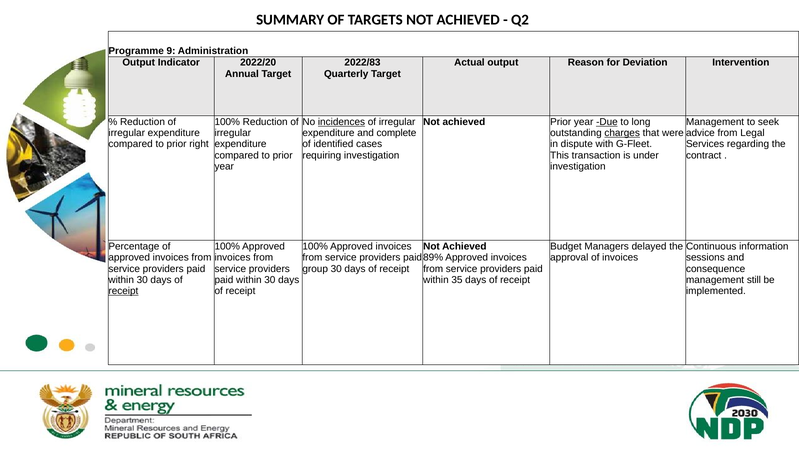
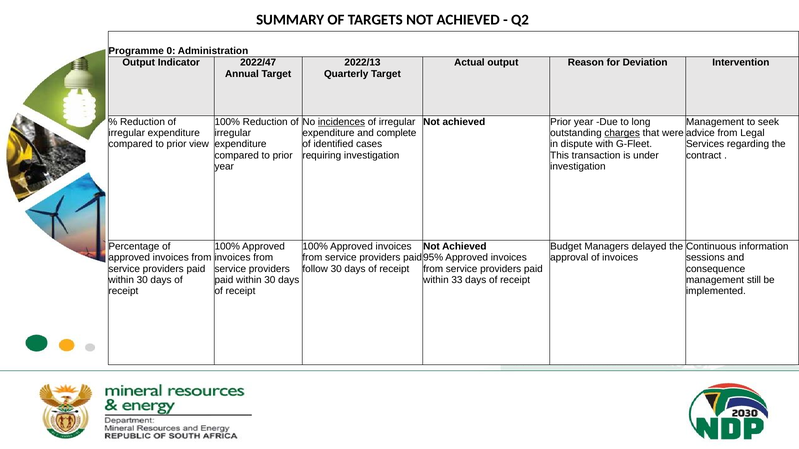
9: 9 -> 0 (171, 51)
2022/20: 2022/20 -> 2022/47 (258, 63)
2022/83: 2022/83 -> 2022/13 (362, 63)
Due underline: present -> none (607, 122)
right: right -> view (199, 144)
89%: 89% -> 95% (433, 258)
group: group -> follow (315, 269)
35: 35 -> 33 (457, 280)
receipt underline: present -> none (123, 291)
